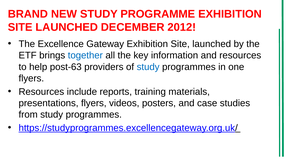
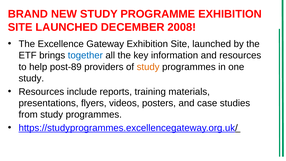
2012: 2012 -> 2008 (182, 27)
post-63: post-63 -> post-89 (66, 67)
study colour: blue -> orange (148, 67)
flyers: flyers -> study (31, 78)
